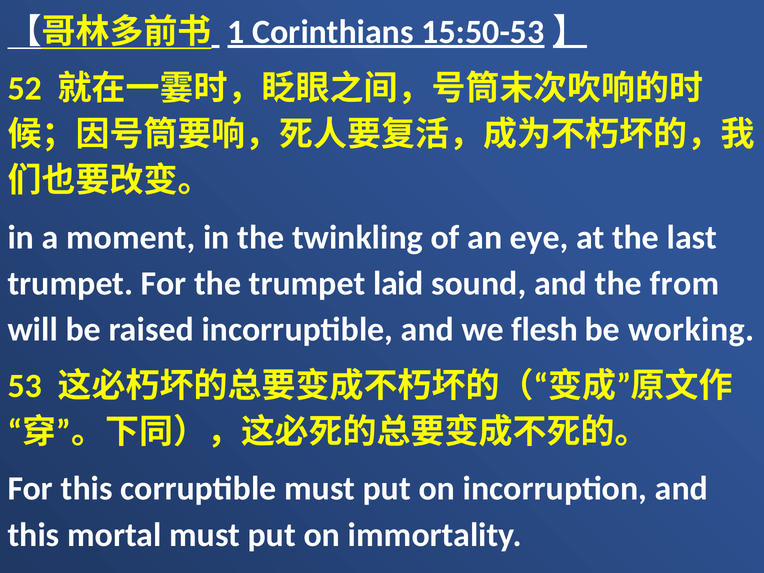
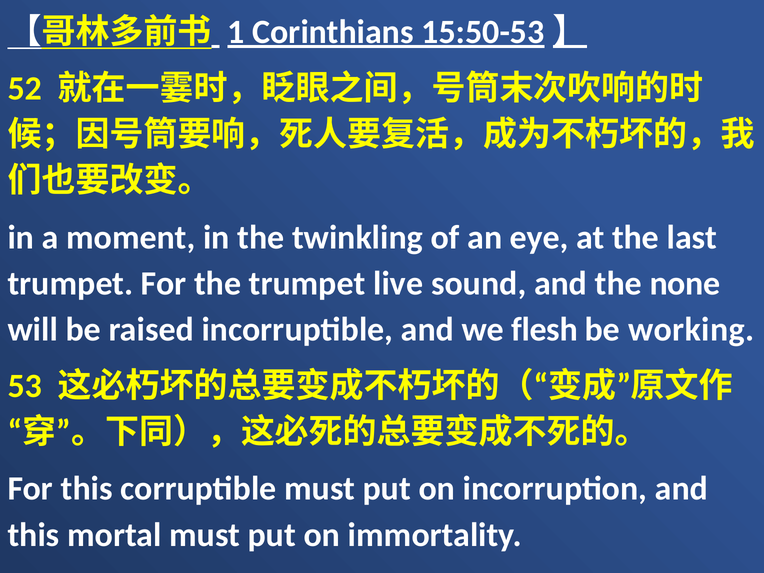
laid: laid -> live (398, 283)
from: from -> none (685, 283)
